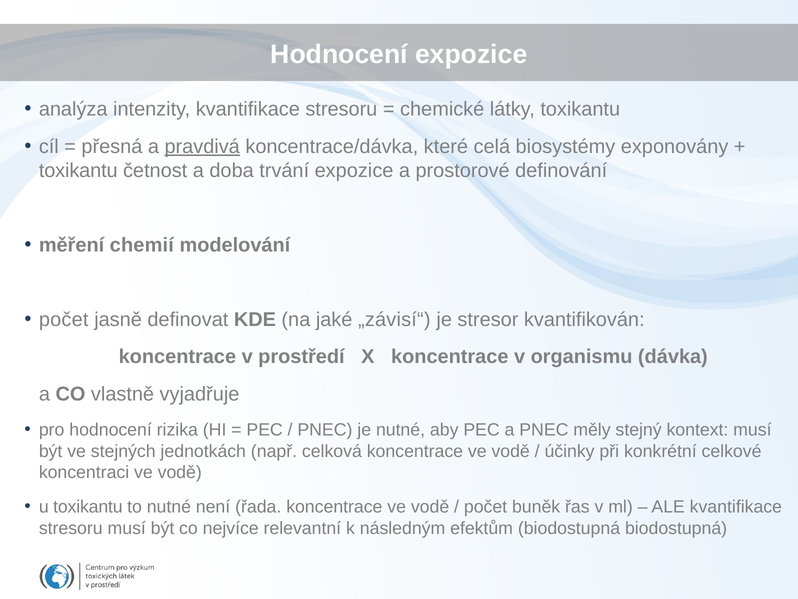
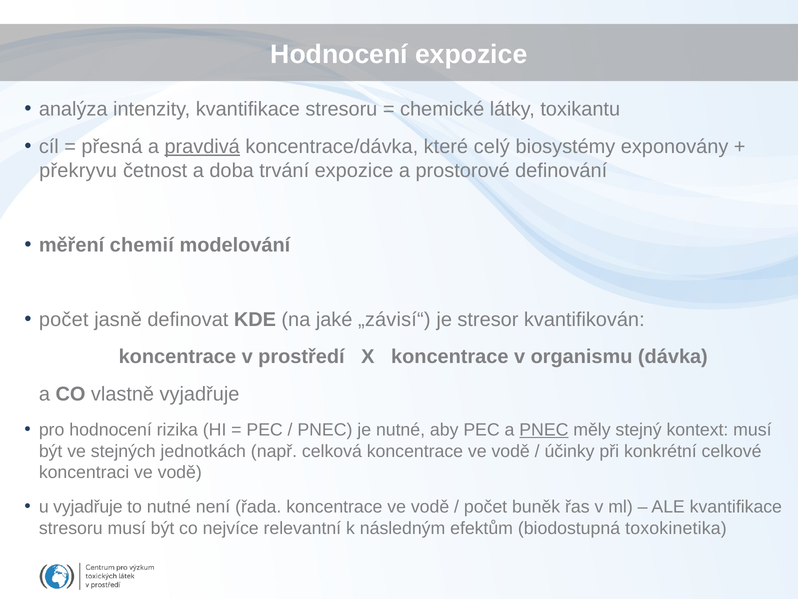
celá: celá -> celý (492, 146)
toxikantu: toxikantu -> překryvu (78, 170)
PNEC underline: none -> present (544, 430)
u toxikantu: toxikantu -> vyjadřuje (88, 507)
biodostupná biodostupná: biodostupná -> toxokinetika (676, 528)
